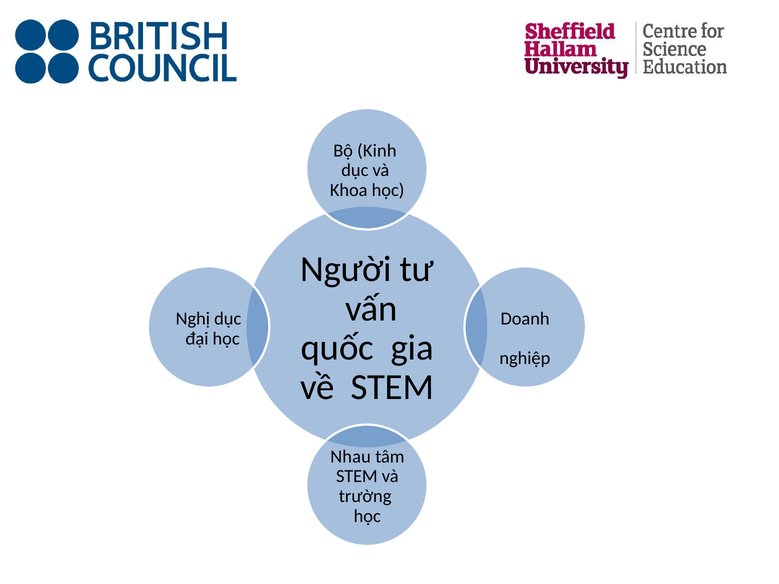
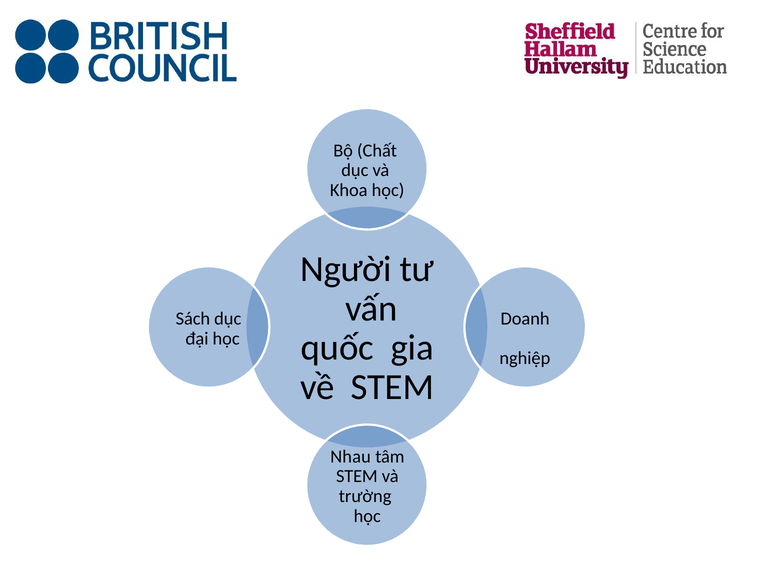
Kinh: Kinh -> Chất (377, 151)
Nghị: Nghị -> Sách (193, 319)
